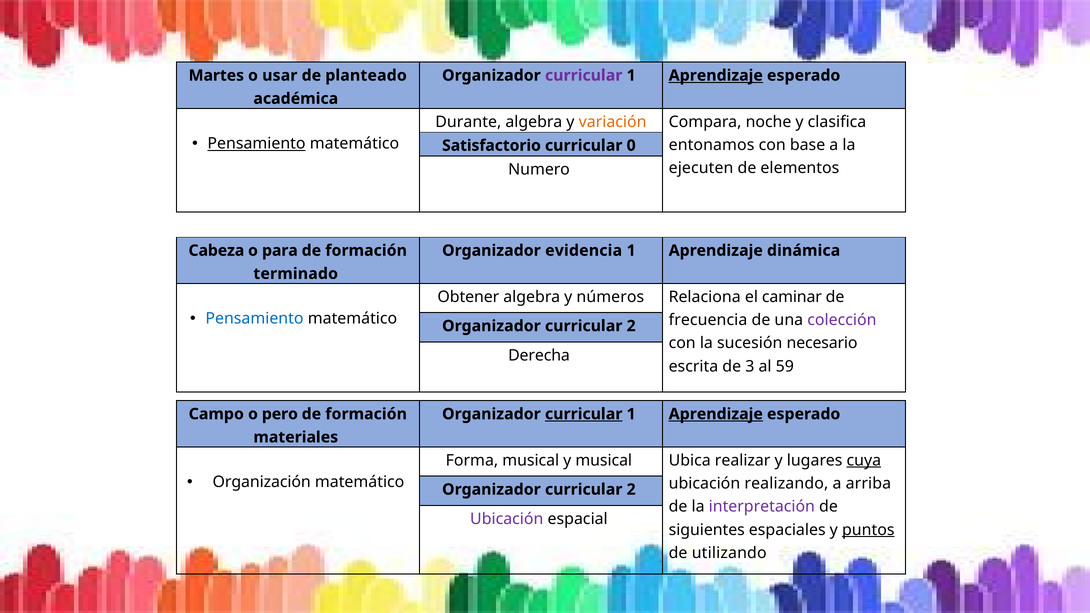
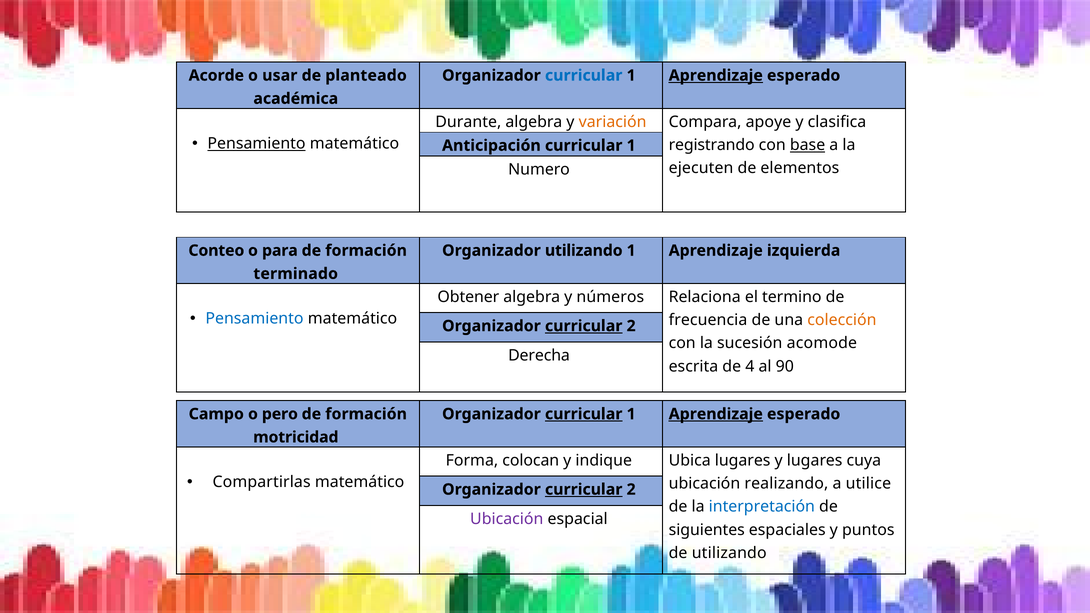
Martes: Martes -> Acorde (216, 75)
curricular colour: purple -> blue (584, 75)
noche: noche -> apoye (768, 122)
entonamos: entonamos -> registrando (712, 145)
base underline: none -> present (808, 145)
Satisfactorio: Satisfactorio -> Anticipación (491, 146)
0: 0 -> 1 (631, 146)
Cabeza: Cabeza -> Conteo (216, 251)
Organizador evidencia: evidencia -> utilizando (584, 251)
dinámica: dinámica -> izquierda (804, 251)
caminar: caminar -> termino (792, 297)
colección colour: purple -> orange (842, 320)
curricular underline: none -> present (584, 326)
necesario: necesario -> acomode (822, 343)
3: 3 -> 4 (750, 366)
59: 59 -> 90 (785, 366)
materiales: materiales -> motricidad (296, 437)
Forma musical: musical -> colocan (531, 460)
y musical: musical -> indique (604, 460)
Ubica realizar: realizar -> lugares (743, 460)
cuya underline: present -> none (864, 460)
Organización: Organización -> Compartirlas (262, 482)
arriba: arriba -> utilice (868, 484)
curricular underline: none -> present (584, 490)
interpretación colour: purple -> blue (762, 507)
puntos underline: present -> none (868, 530)
